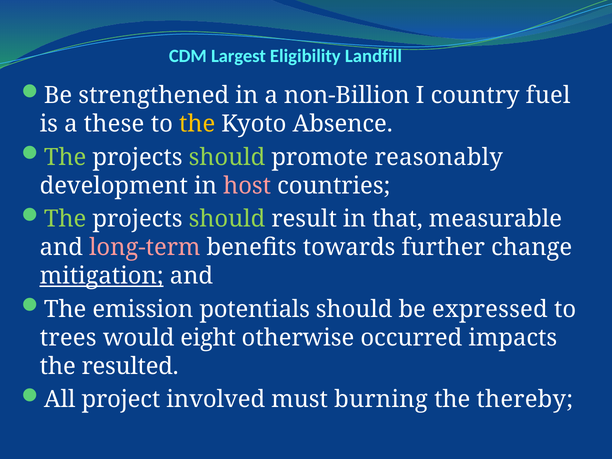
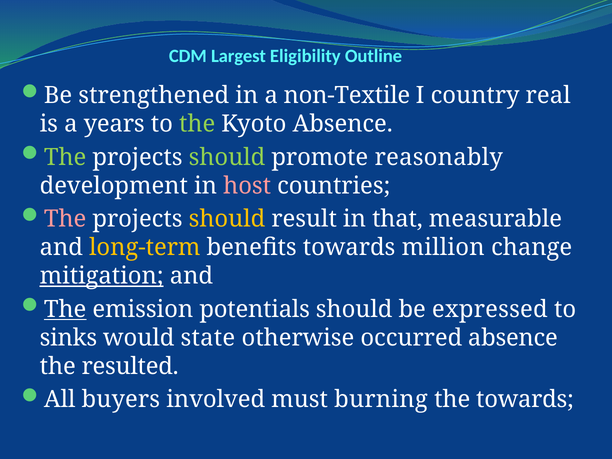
Landfill: Landfill -> Outline (374, 56)
non-Billion: non-Billion -> non-Textile (347, 95)
fuel: fuel -> real (548, 95)
these: these -> years (114, 124)
the colour: yellow -> light green (197, 124)
The colour: light green -> pink (65, 219)
should colour: light green -> yellow (227, 219)
long-term colour: pink -> yellow (145, 247)
further: further -> million (443, 247)
The underline: none -> present (65, 309)
trees: trees -> sinks (68, 338)
eight: eight -> state (208, 338)
occurred impacts: impacts -> absence (513, 338)
project: project -> buyers (121, 400)
the thereby: thereby -> towards (525, 400)
